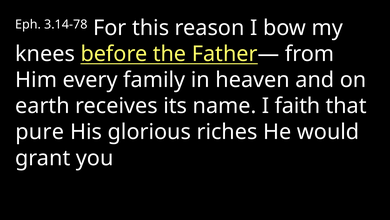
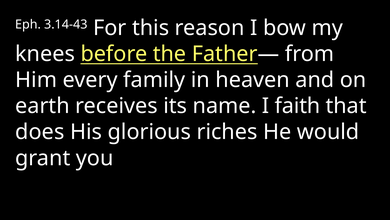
3.14-78: 3.14-78 -> 3.14-43 (66, 24)
pure: pure -> does (40, 132)
